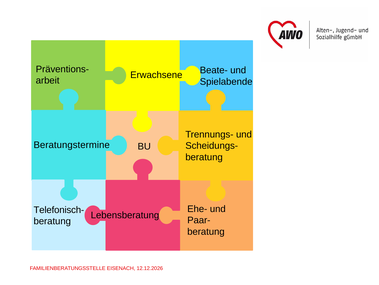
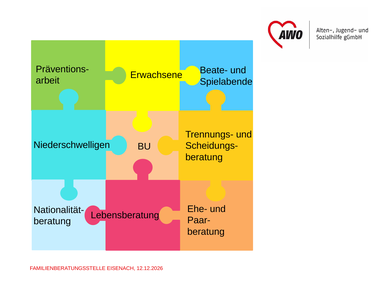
Beratungstermine: Beratungstermine -> Niederschwelligen (72, 145)
Telefonisch-: Telefonisch- -> Nationalität- (59, 209)
